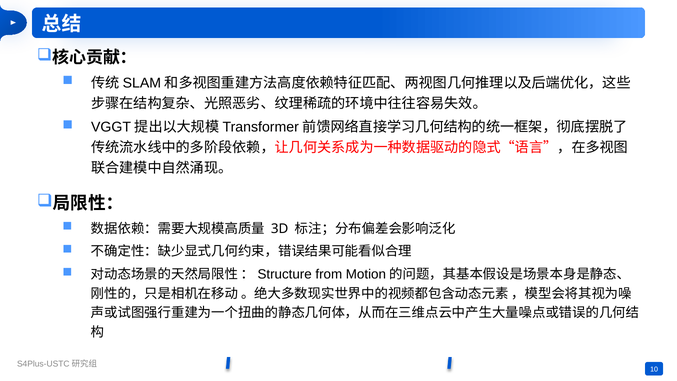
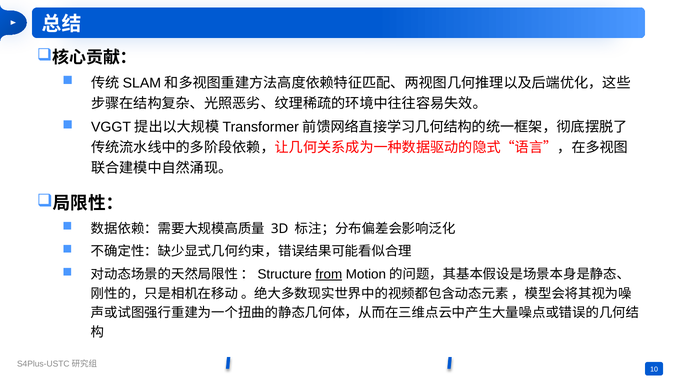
from underline: none -> present (329, 274)
